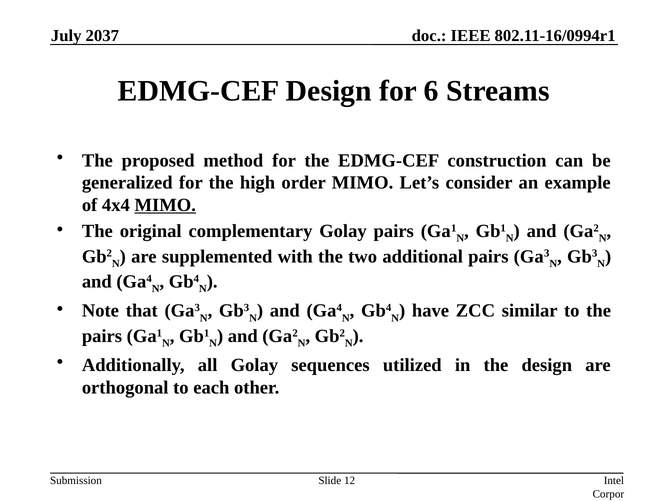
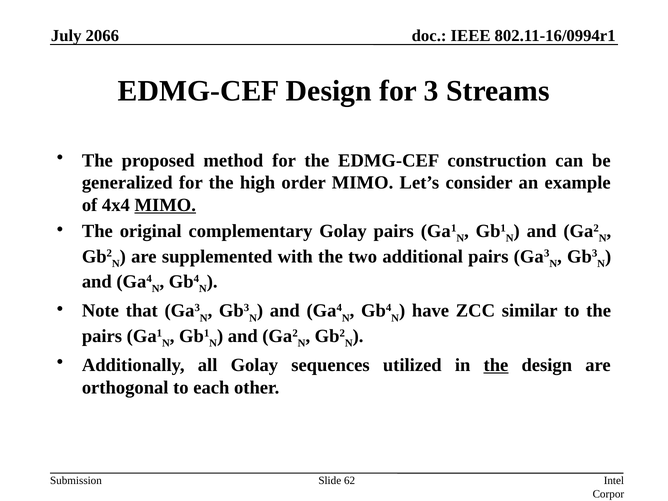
2037: 2037 -> 2066 (102, 36)
6: 6 -> 3 (431, 91)
the underline: none -> present (496, 365)
12: 12 -> 62 (350, 480)
